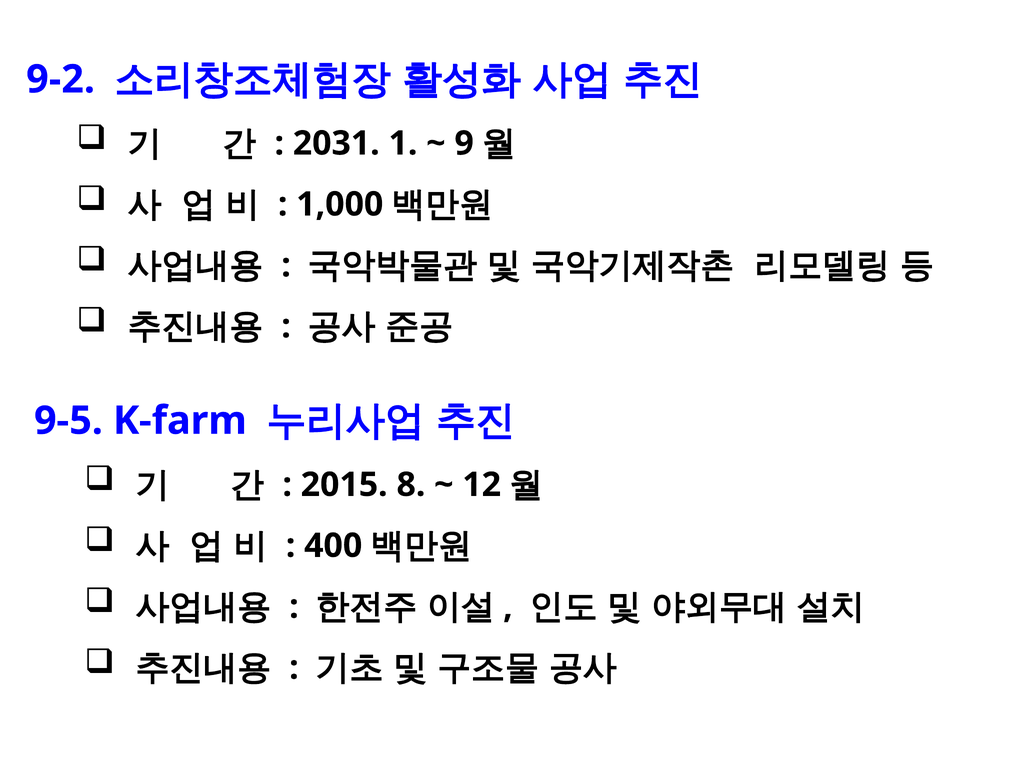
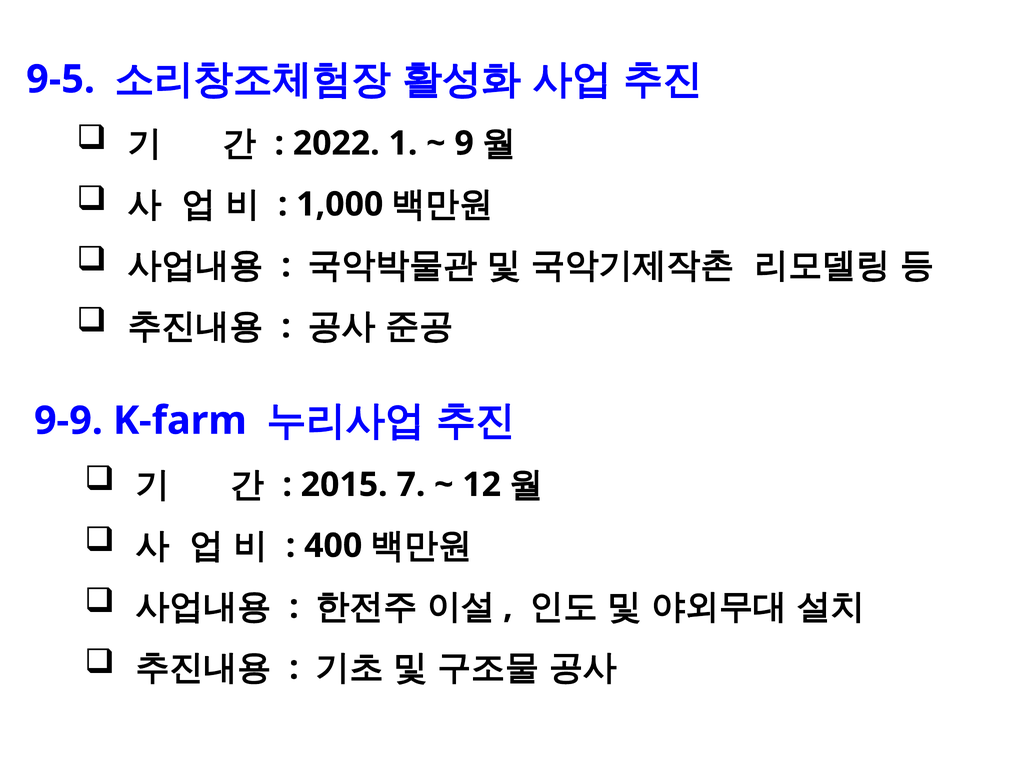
9-2: 9-2 -> 9-5 (61, 79)
2031: 2031 -> 2022 (336, 143)
9-5: 9-5 -> 9-9 (68, 421)
8: 8 -> 7 (411, 485)
